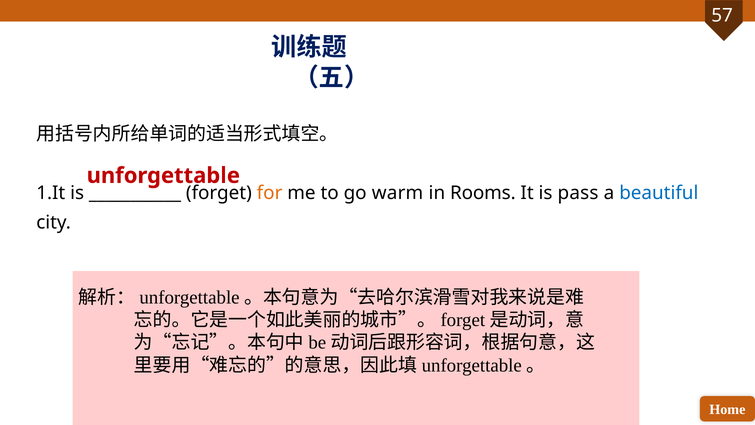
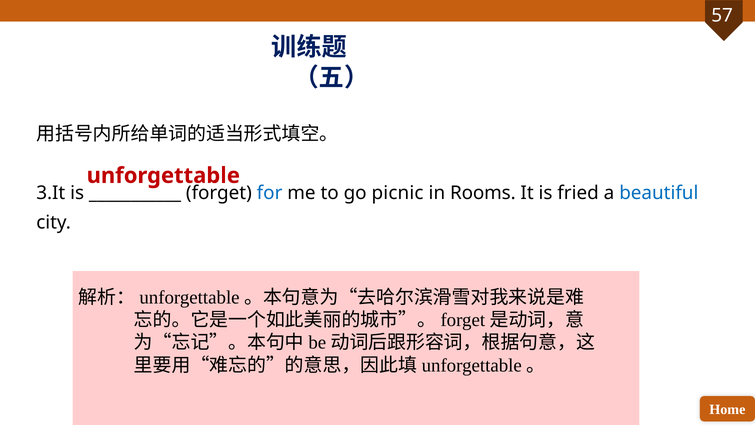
1.It: 1.It -> 3.It (51, 193)
for colour: orange -> blue (270, 193)
warm: warm -> picnic (398, 193)
pass: pass -> fried (578, 193)
